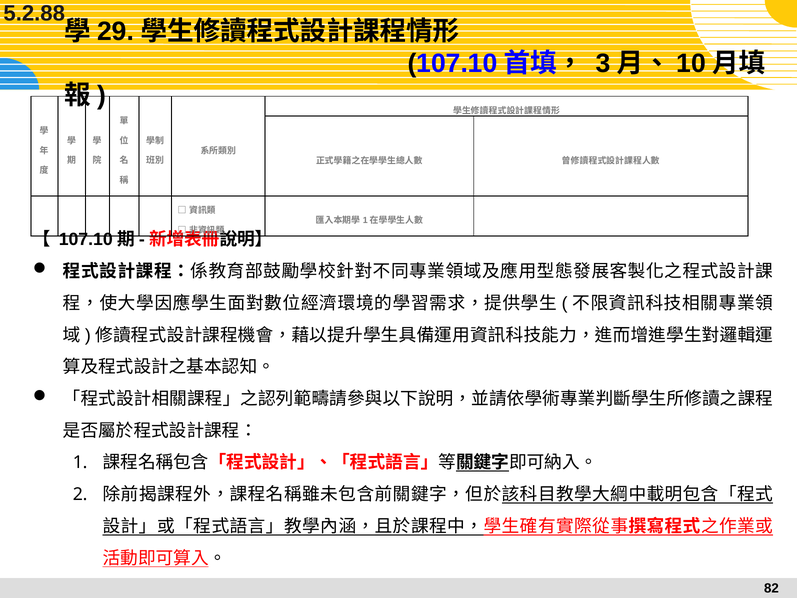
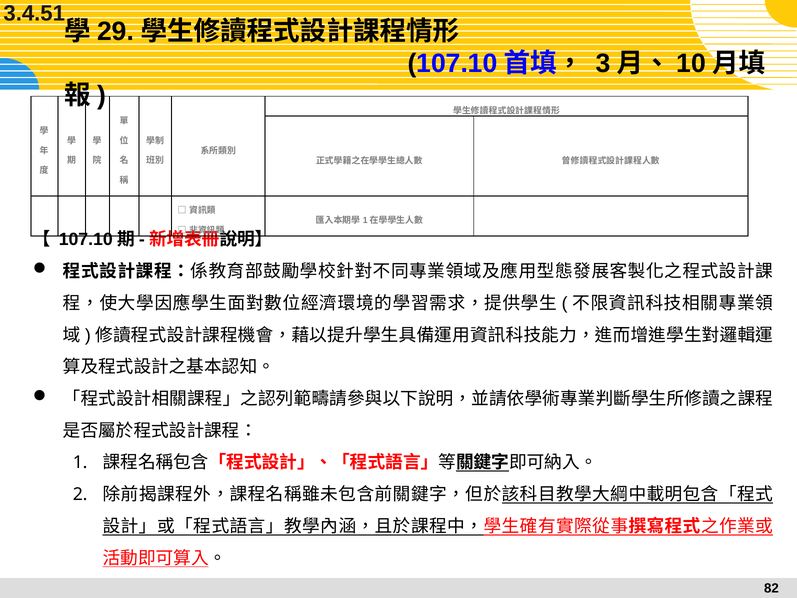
5.2.88: 5.2.88 -> 3.4.51 (34, 13)
